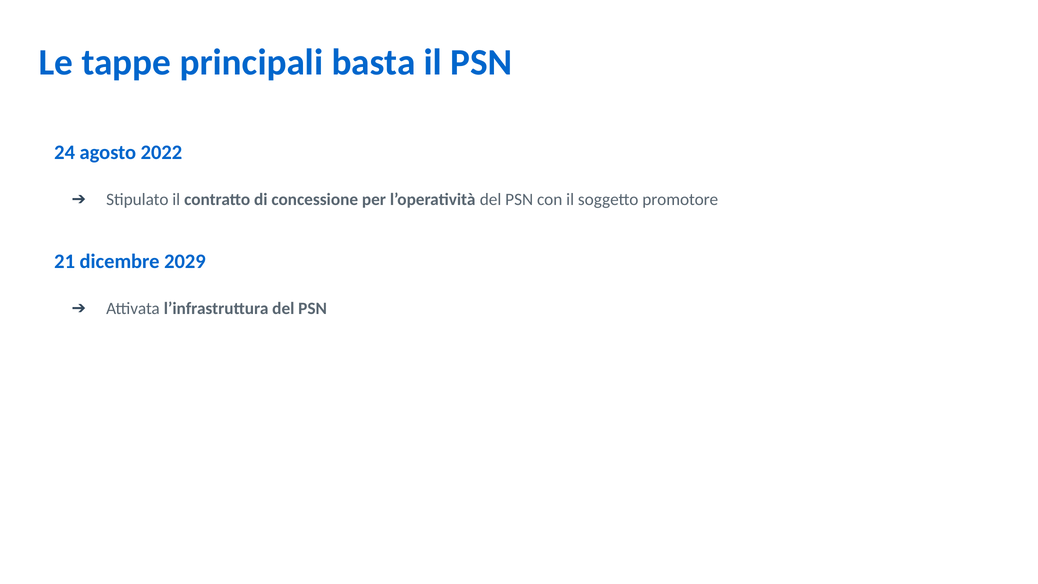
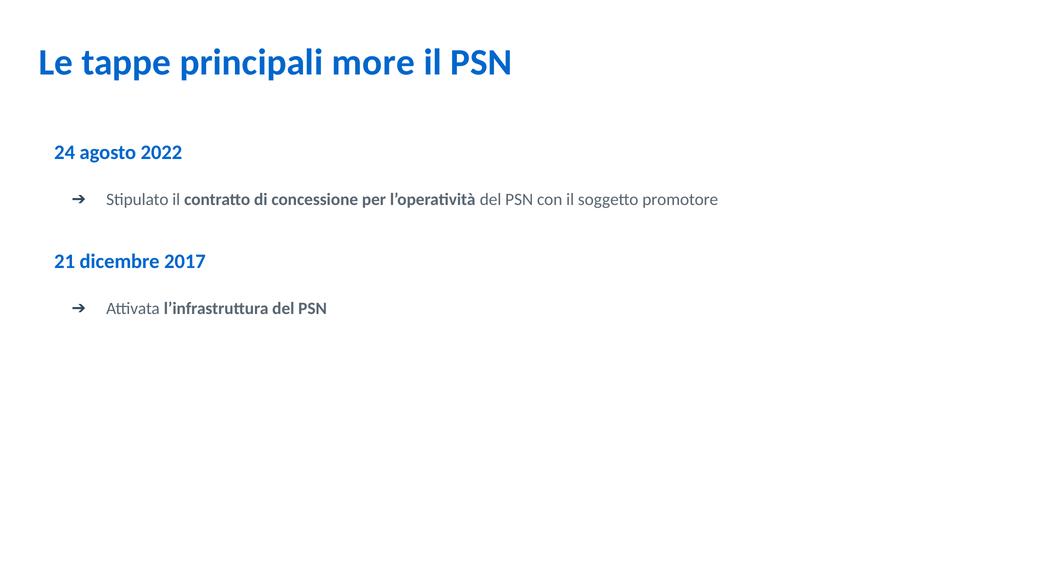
basta: basta -> more (373, 62)
2029: 2029 -> 2017 (185, 261)
